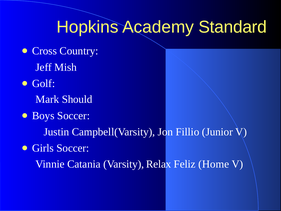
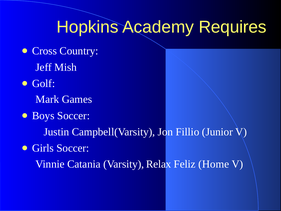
Standard: Standard -> Requires (233, 27)
Should: Should -> Games (77, 99)
